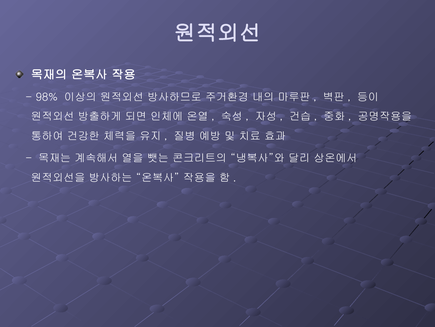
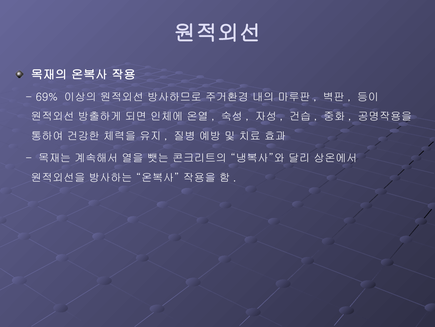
98%: 98% -> 69% (47, 97)
